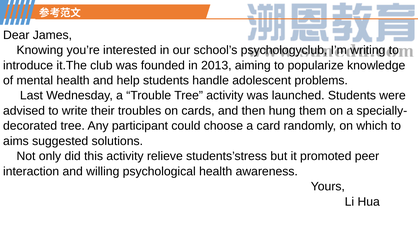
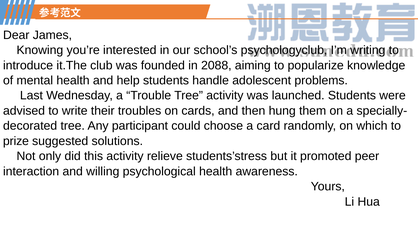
2013: 2013 -> 2088 (216, 65)
aims: aims -> prize (16, 141)
